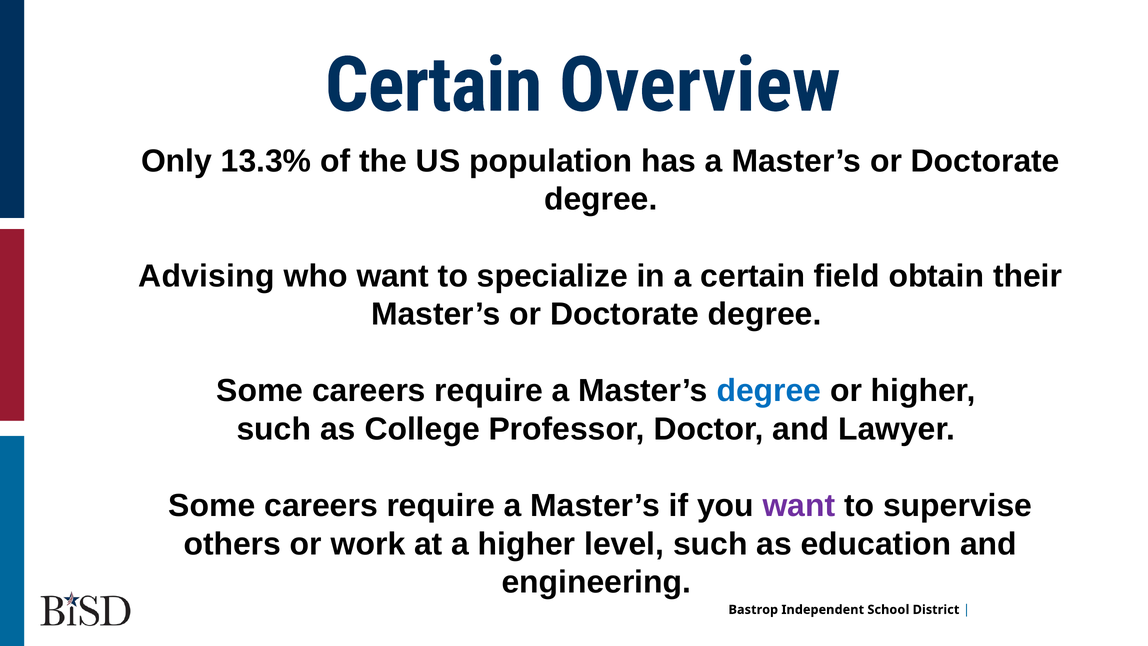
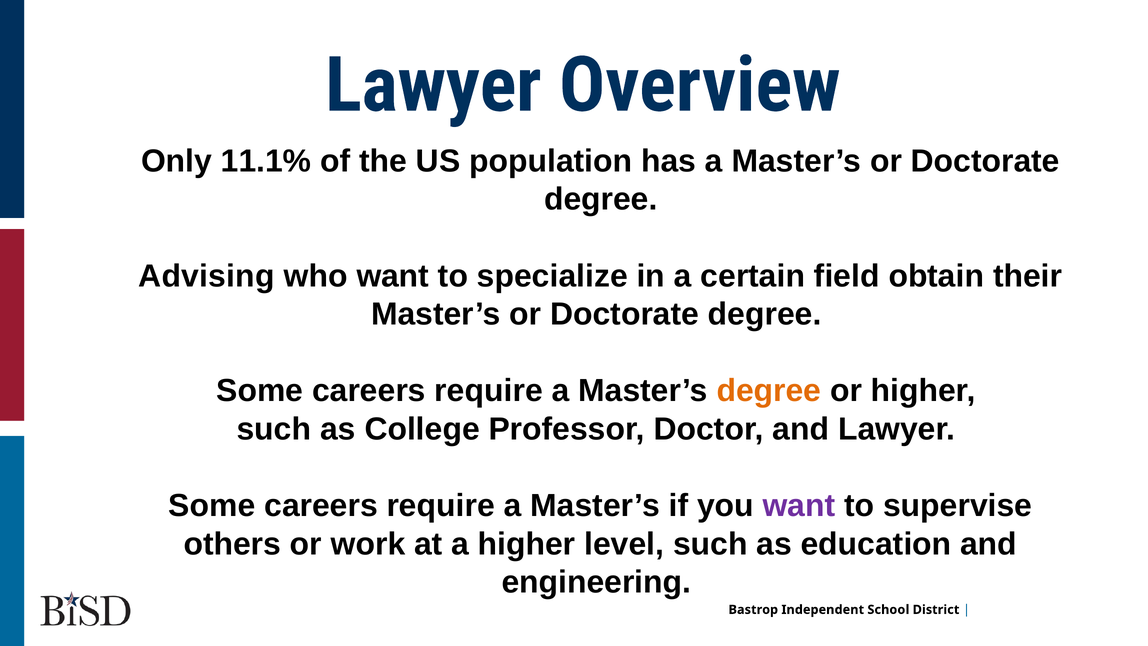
Certain: Certain -> Lawyer (433, 85)
13.3%: 13.3% -> 11.1% (266, 161)
degree colour: blue -> orange (769, 391)
